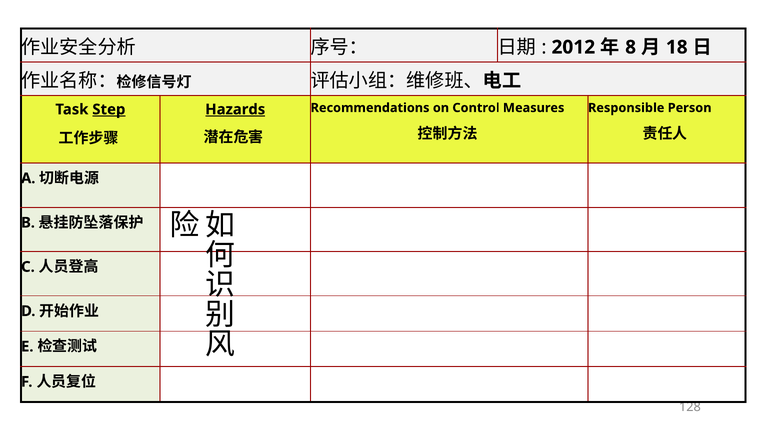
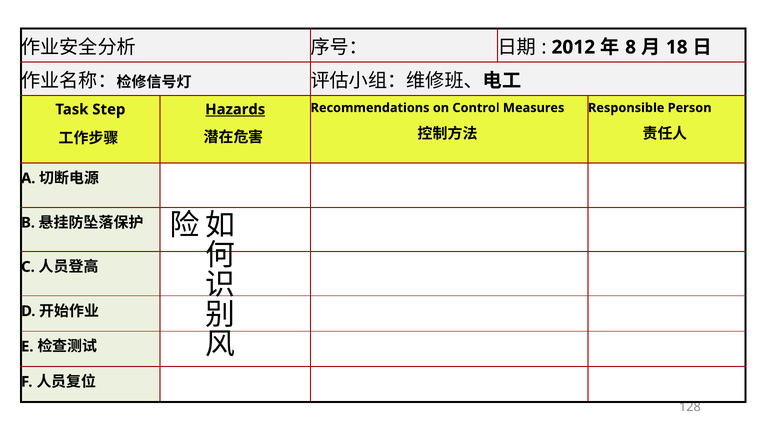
Step underline: present -> none (109, 109)
